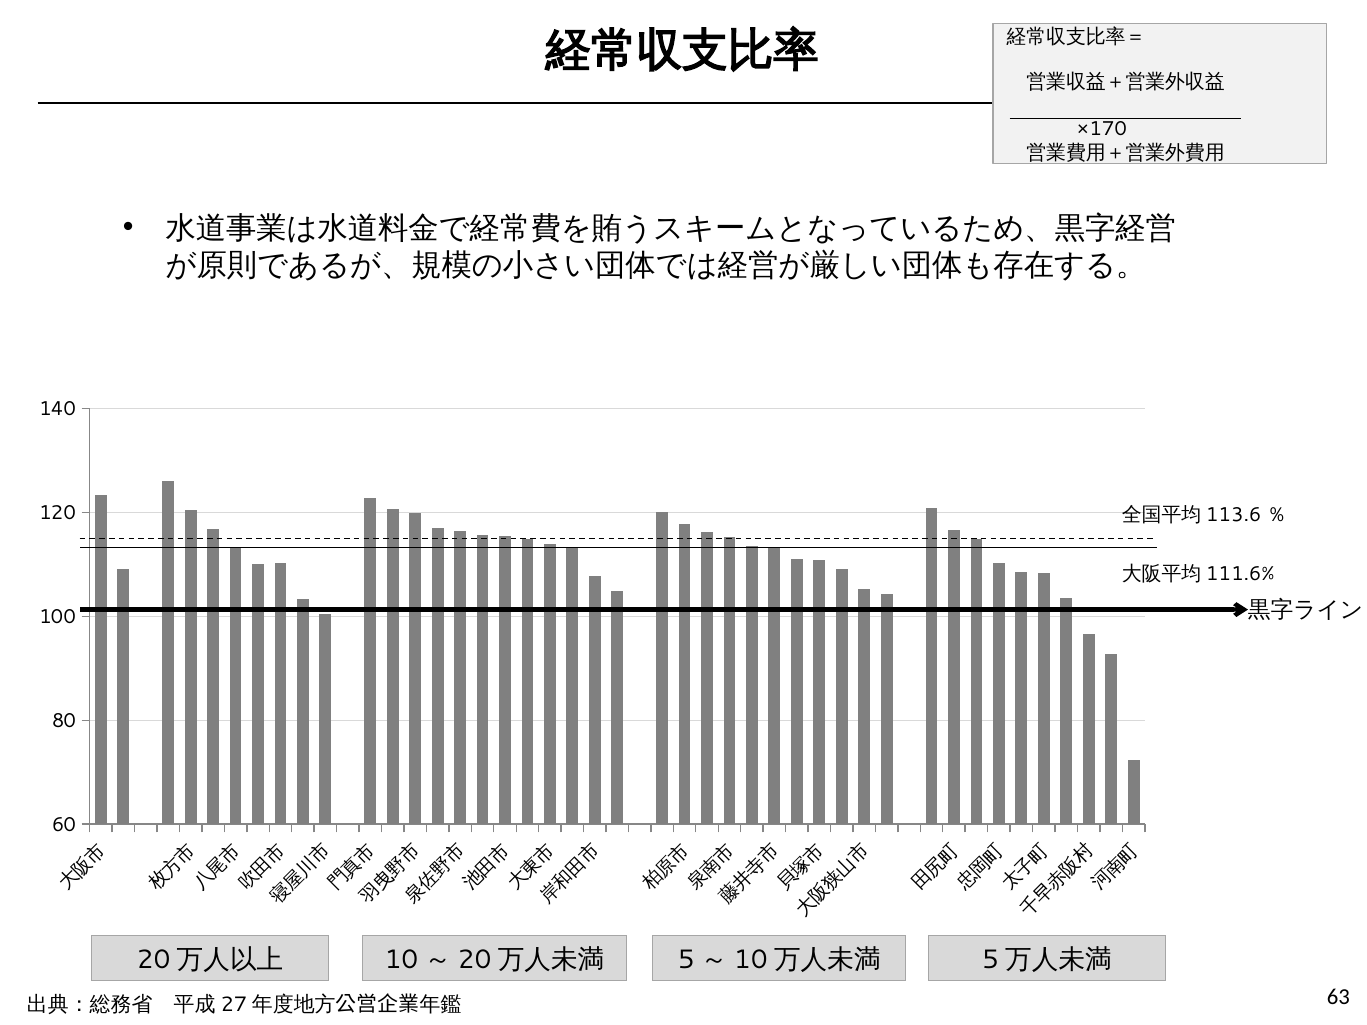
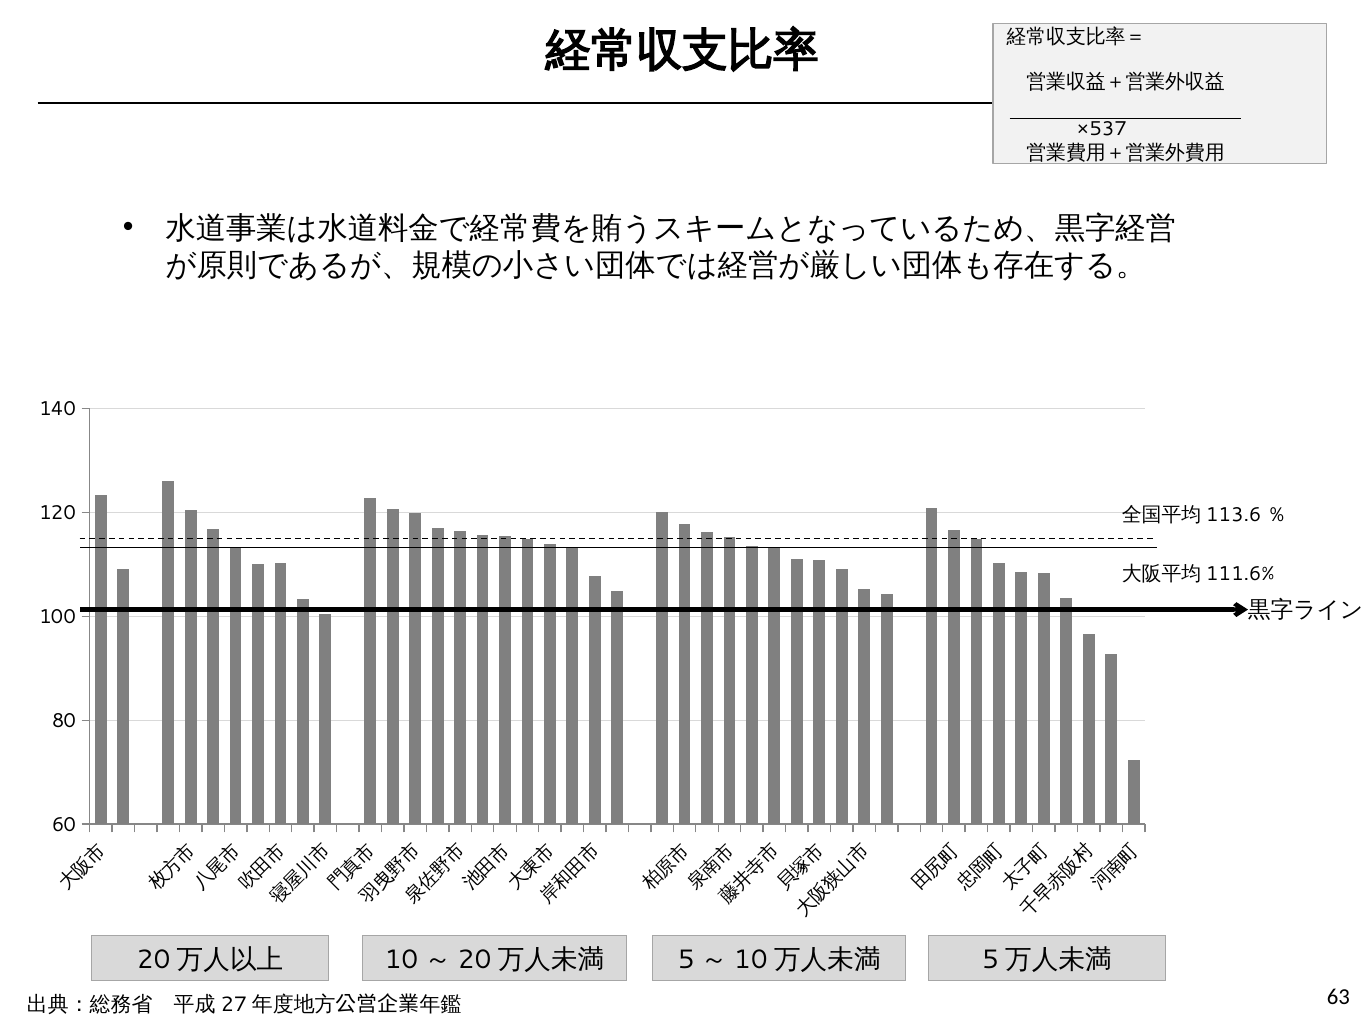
×170: ×170 -> ×537 (1102, 129)
